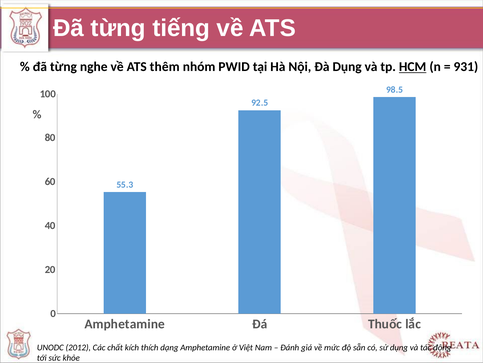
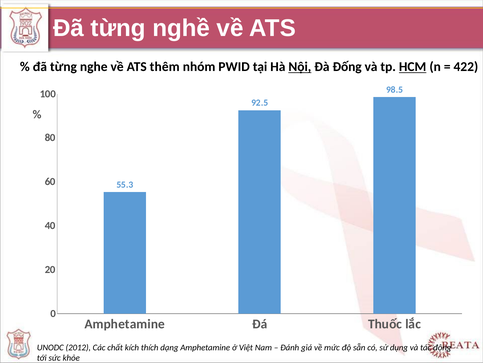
tiếng: tiếng -> nghề (181, 28)
Nội underline: none -> present (300, 67)
Đà Dụng: Dụng -> Đống (347, 67)
931: 931 -> 422 (466, 67)
